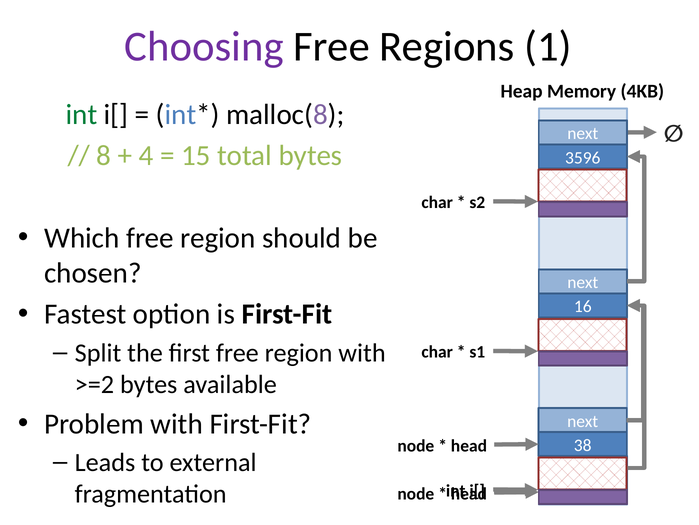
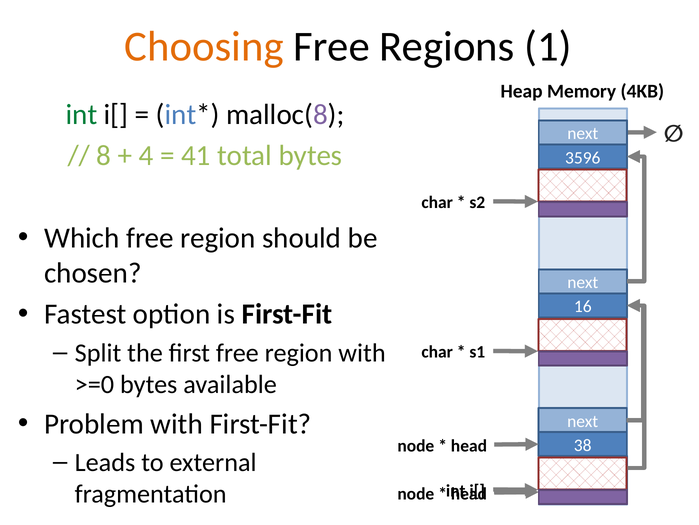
Choosing colour: purple -> orange (204, 47)
15: 15 -> 41 (196, 155)
>=2: >=2 -> >=0 (94, 384)
